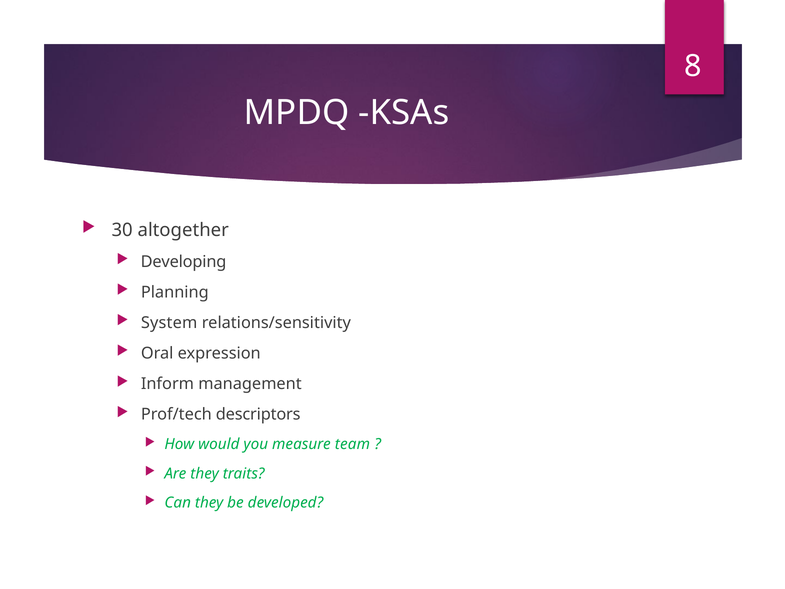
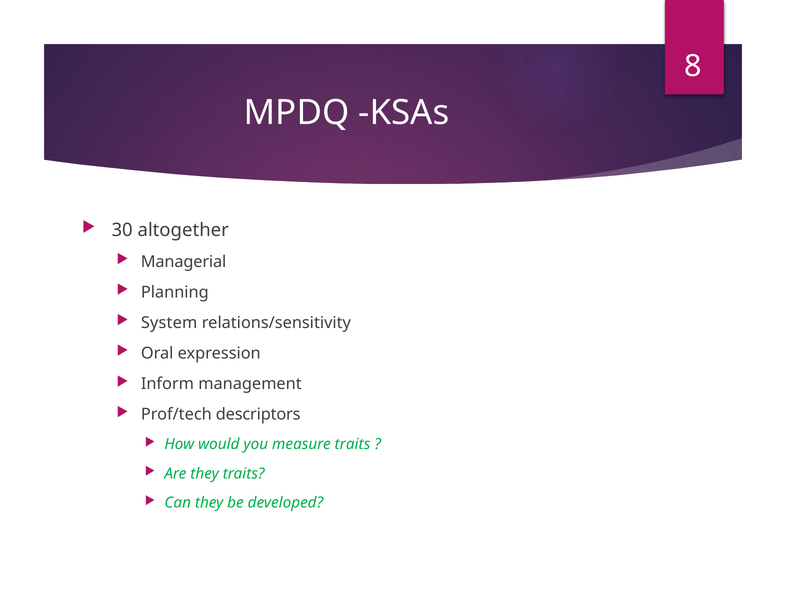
Developing: Developing -> Managerial (184, 262)
measure team: team -> traits (352, 444)
